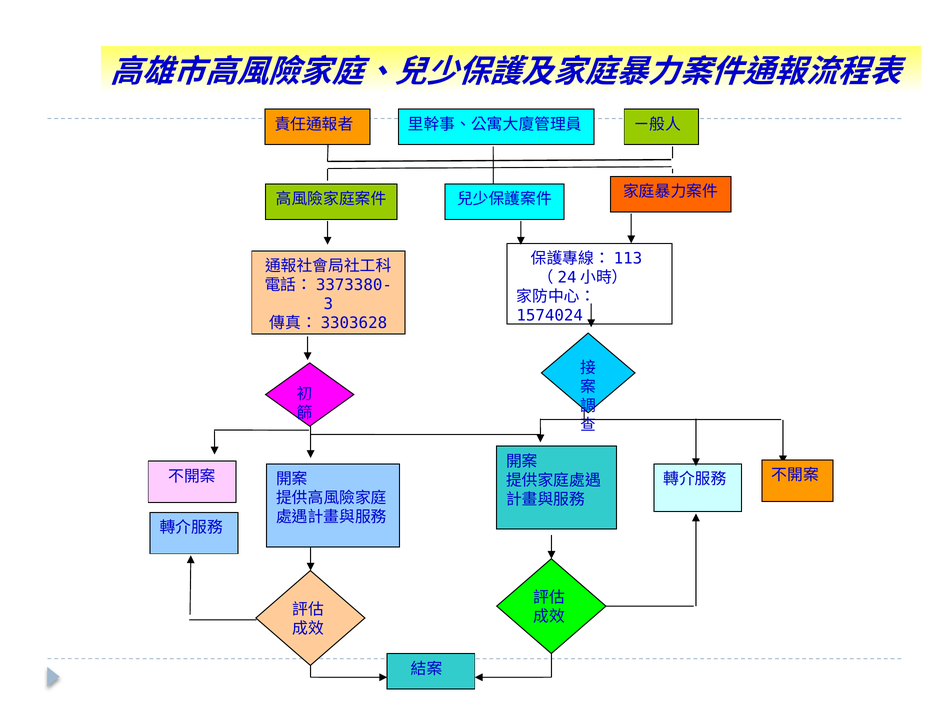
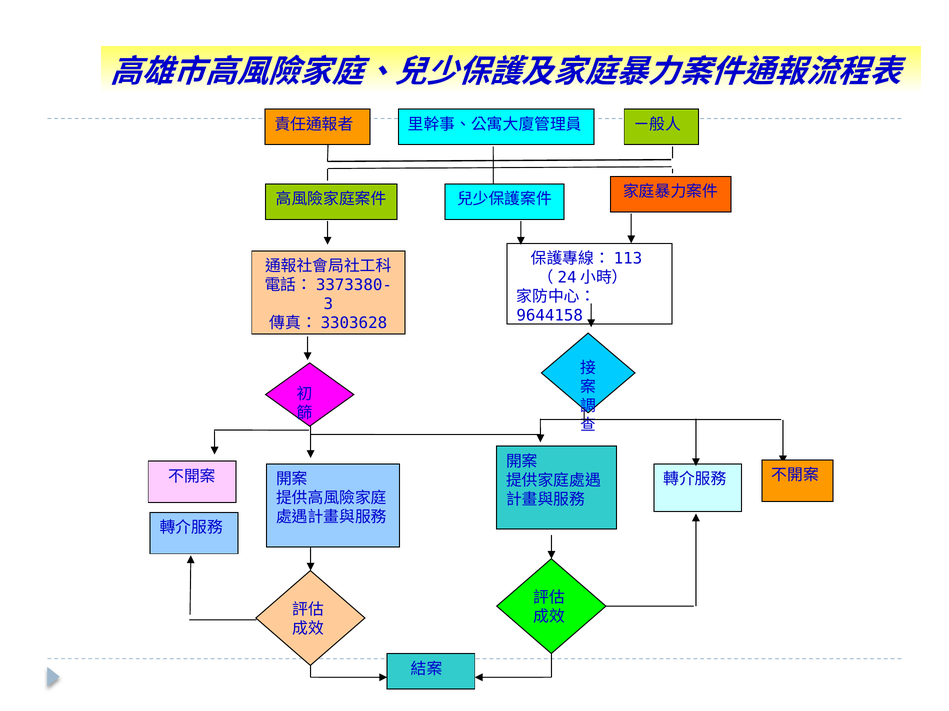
1574024: 1574024 -> 9644158 (550, 316)
